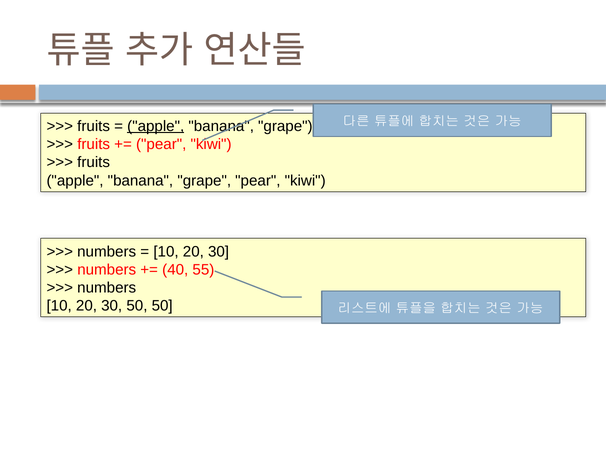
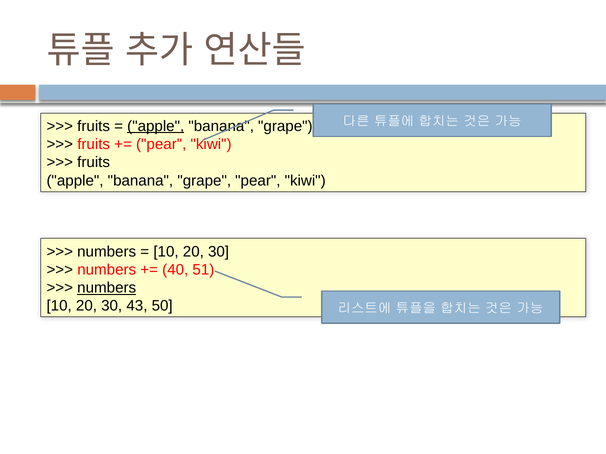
55: 55 -> 51 (203, 270)
numbers underline: none -> present (107, 288)
30 50: 50 -> 43 (137, 306)
